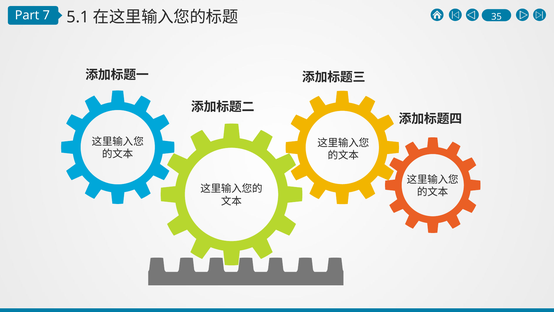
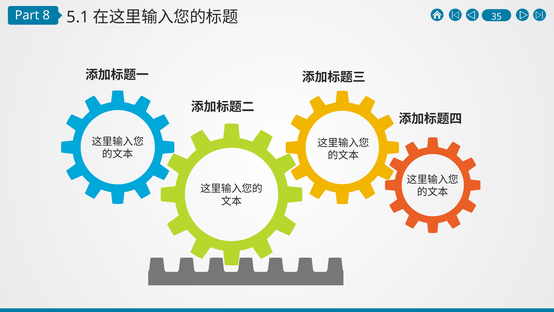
7: 7 -> 8 (46, 15)
